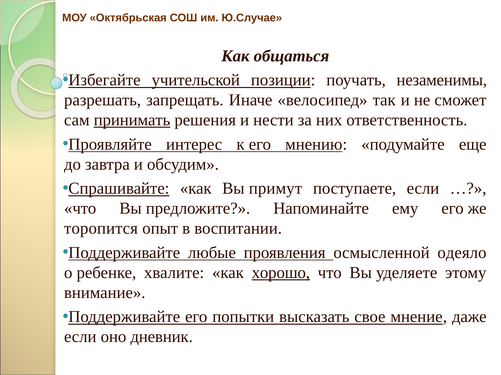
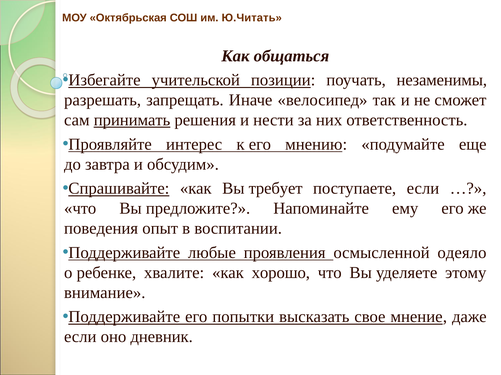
Ю.Случае: Ю.Случае -> Ю.Читать (252, 18)
примут: примут -> требует (276, 189)
торопится: торопится -> поведения (101, 229)
хорошо underline: present -> none (281, 273)
